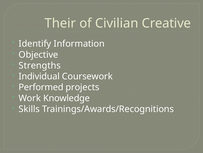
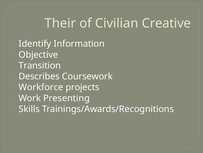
Strengths: Strengths -> Transition (40, 65)
Individual: Individual -> Describes (39, 76)
Performed: Performed -> Workforce (41, 87)
Knowledge: Knowledge -> Presenting (66, 98)
